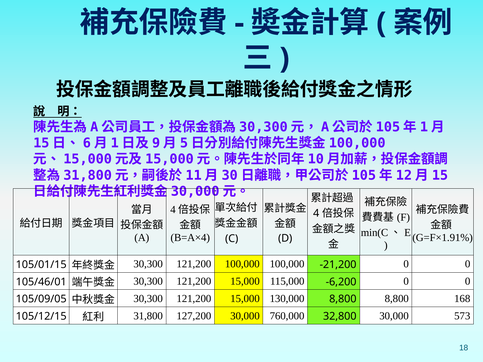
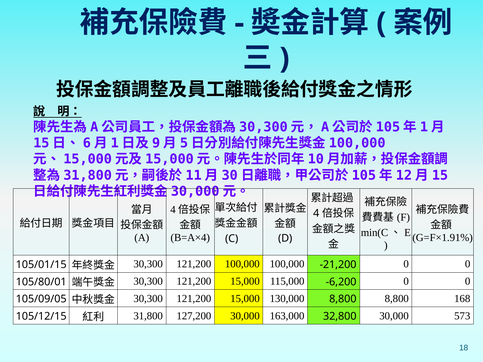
105/46/01: 105/46/01 -> 105/80/01 (41, 282)
760,000: 760,000 -> 163,000 (287, 316)
